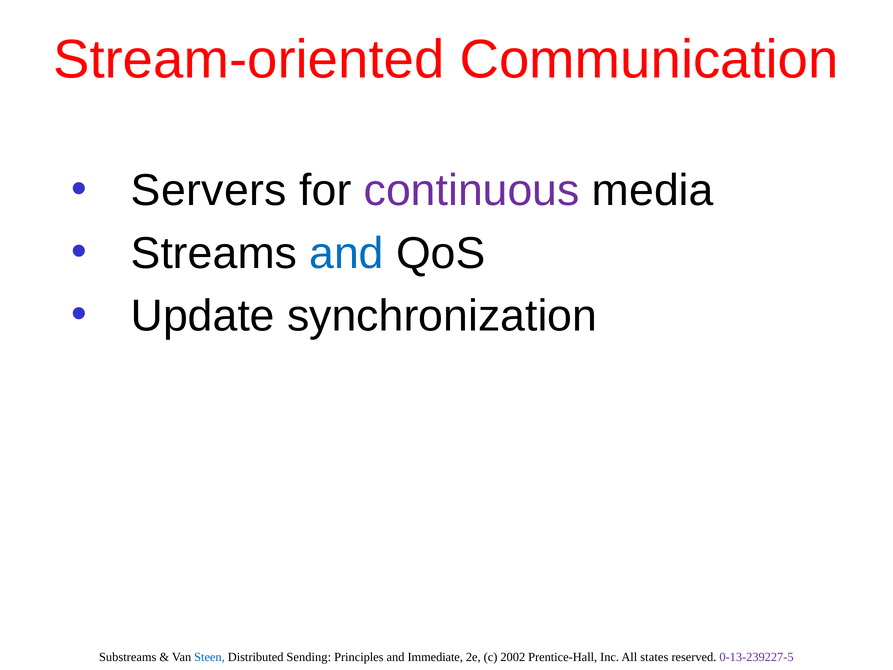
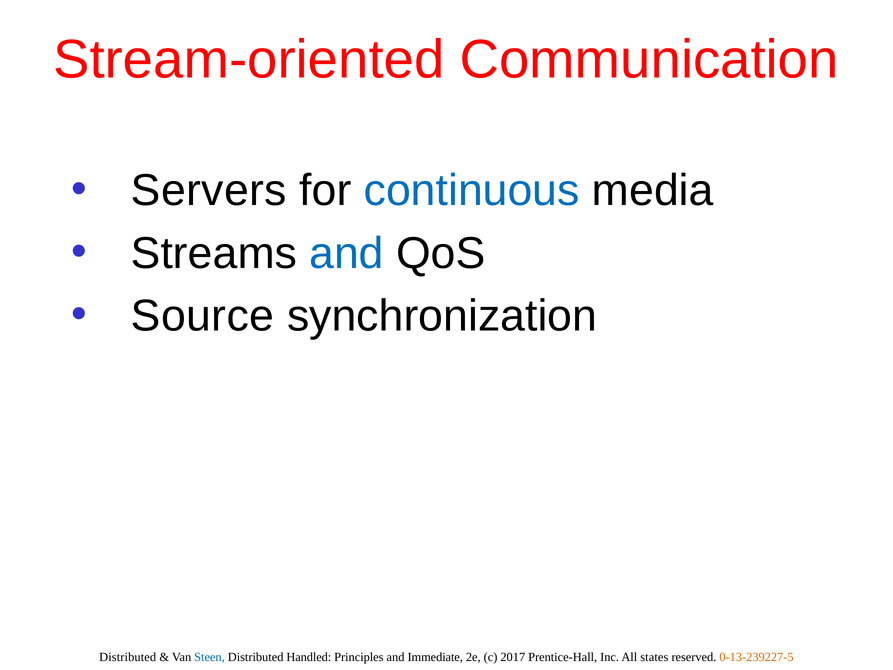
continuous colour: purple -> blue (472, 191)
Update: Update -> Source (203, 316)
Substreams: Substreams -> Distributed (128, 657)
Sending: Sending -> Handled (309, 657)
2002: 2002 -> 2017 (513, 657)
0-13-239227-5 colour: purple -> orange (757, 657)
